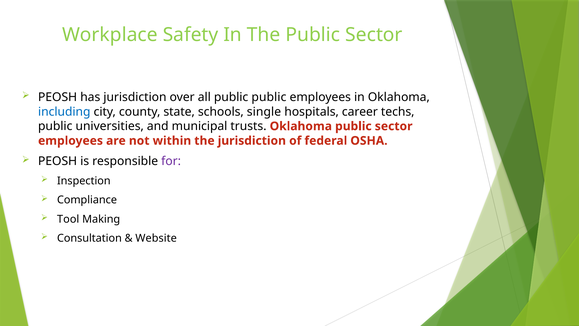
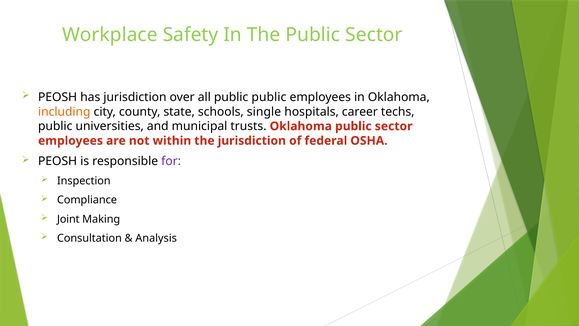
including colour: blue -> orange (64, 112)
Tool: Tool -> Joint (68, 219)
Website: Website -> Analysis (156, 238)
